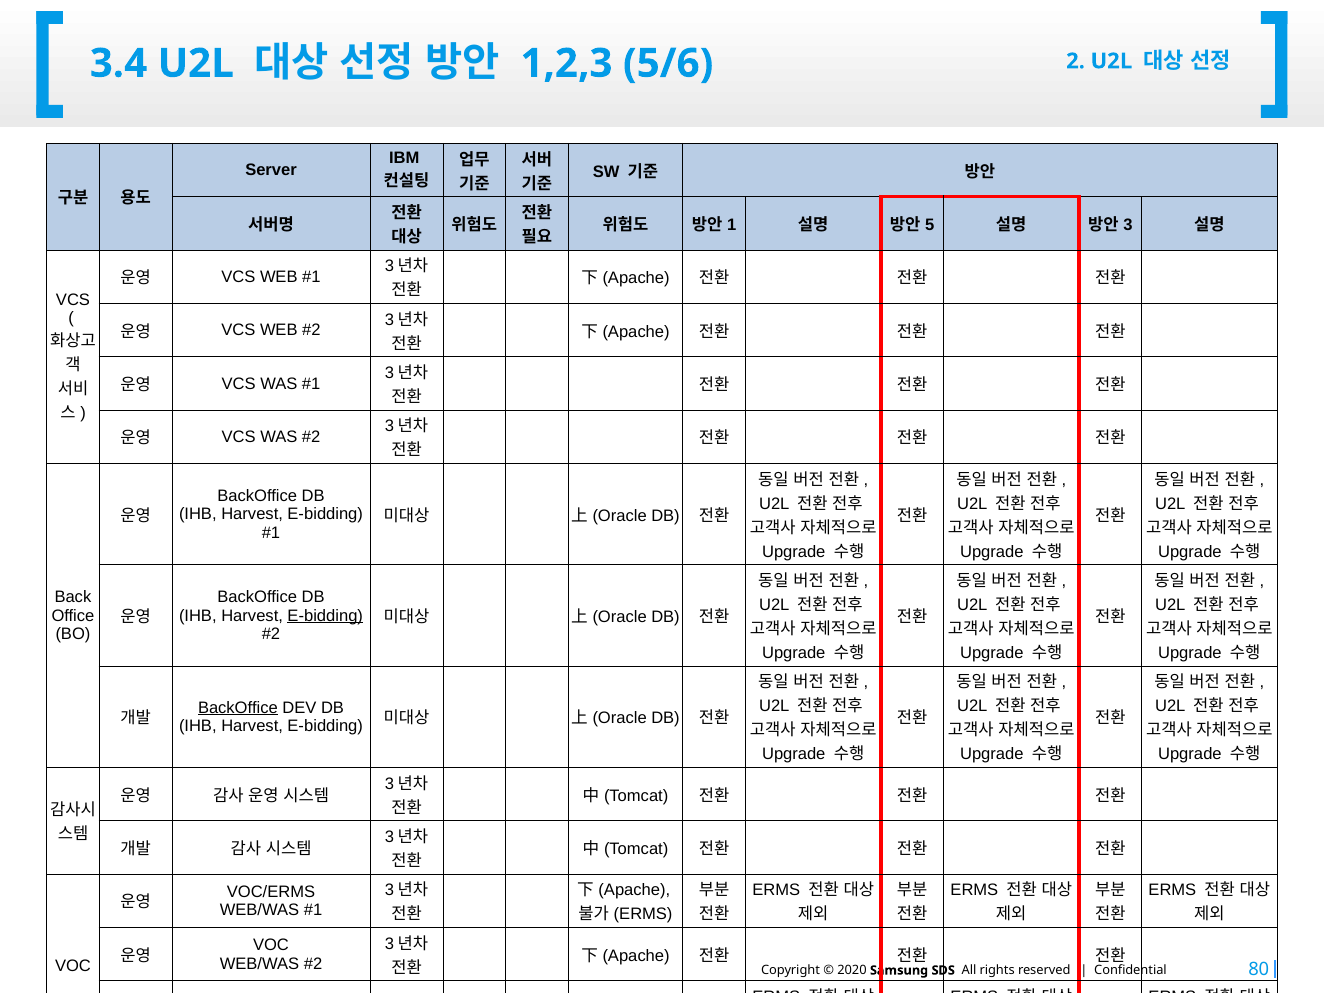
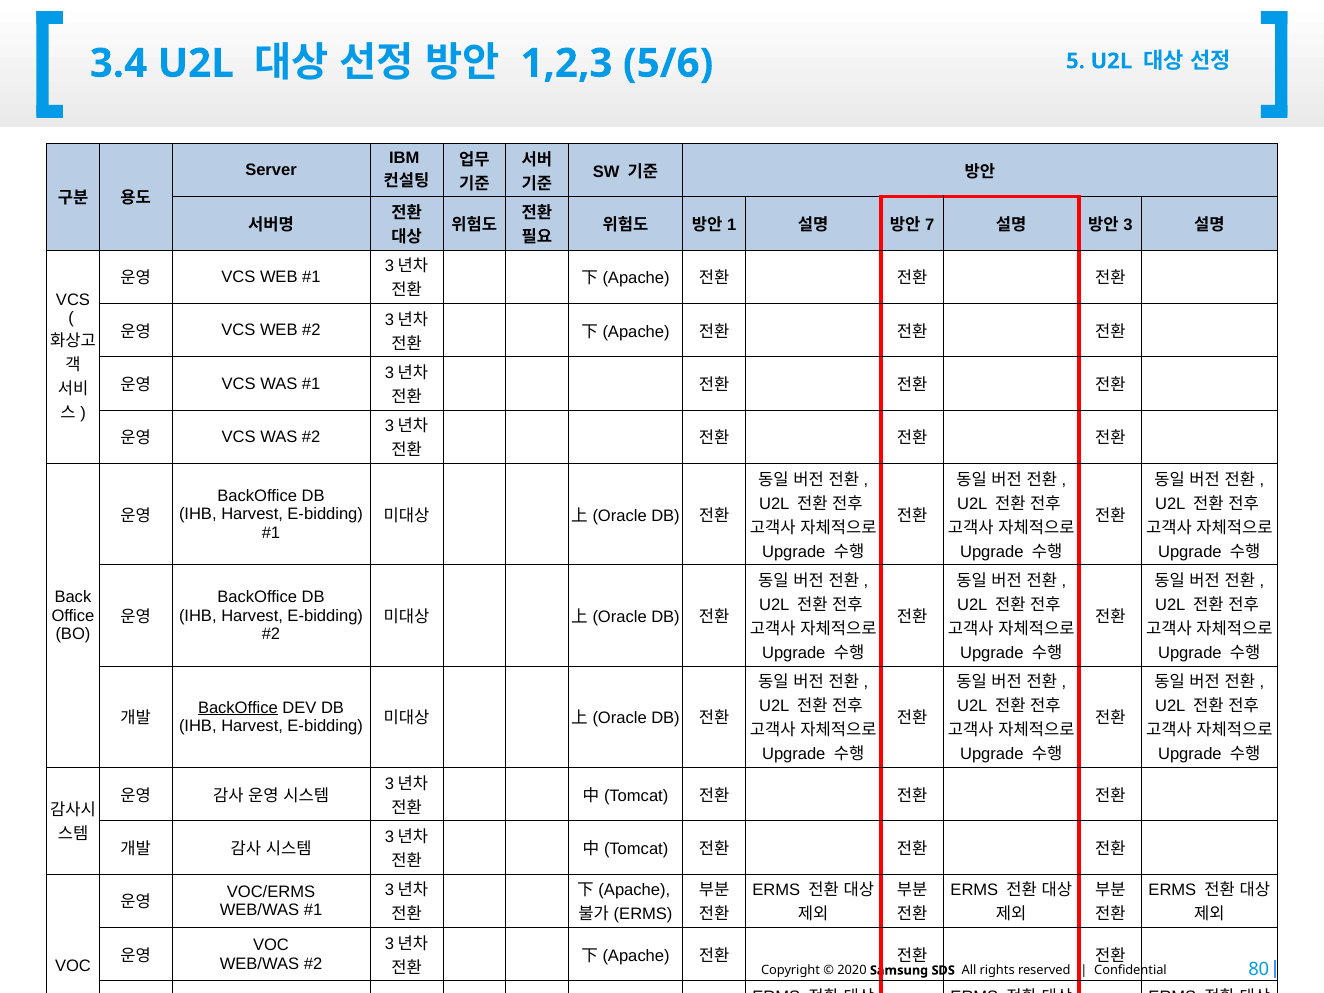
2: 2 -> 5 (1076, 61)
5: 5 -> 7 (930, 225)
E-bidding underline: present -> none (325, 616)
